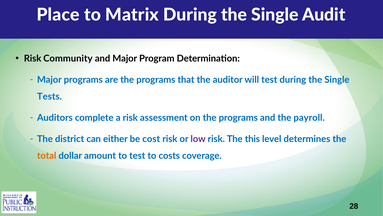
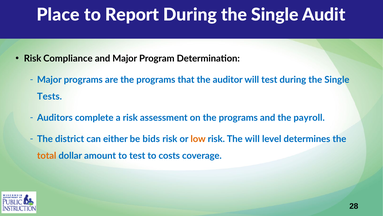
Matrix: Matrix -> Report (132, 15)
Community: Community -> Compliance (68, 58)
cost: cost -> bids (151, 139)
low colour: purple -> orange (198, 139)
The this: this -> will (252, 139)
